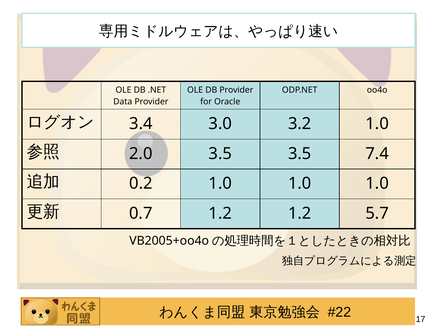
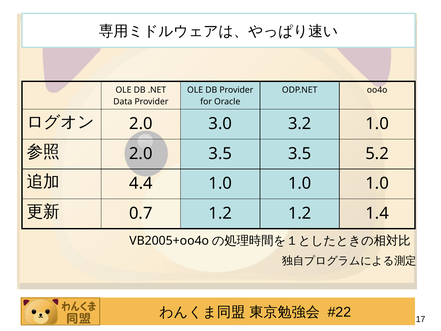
3.4: 3.4 -> 2.0 (141, 124)
7.4: 7.4 -> 5.2 (377, 153)
0.2: 0.2 -> 4.4 (141, 183)
5.7: 5.7 -> 1.4 (377, 213)
